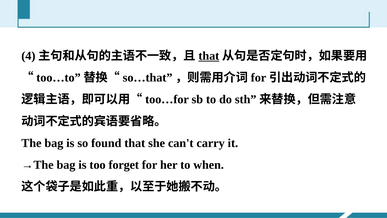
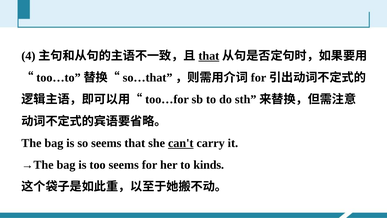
so found: found -> seems (106, 143)
can't underline: none -> present (181, 143)
too forget: forget -> seems (124, 165)
when: when -> kinds (209, 165)
